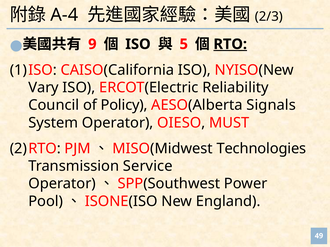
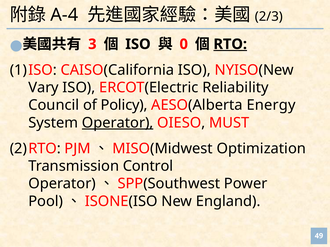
9: 9 -> 3 (92, 44)
5: 5 -> 0 (184, 44)
Signals: Signals -> Energy (271, 105)
Operator underline: none -> present (118, 123)
Technologies: Technologies -> Optimization (261, 149)
Service: Service -> Control (148, 166)
